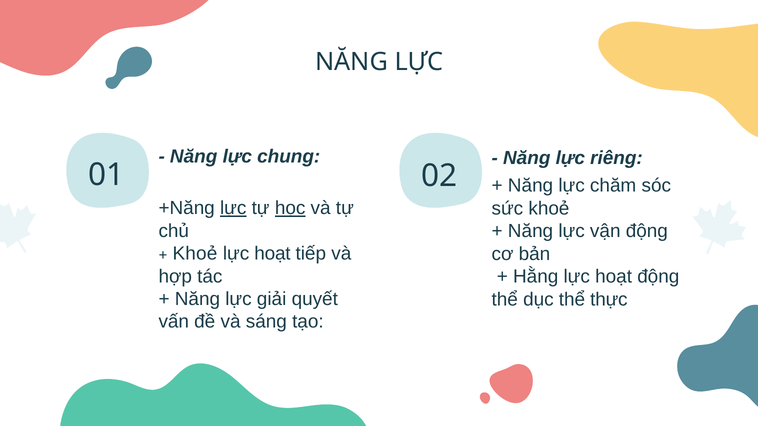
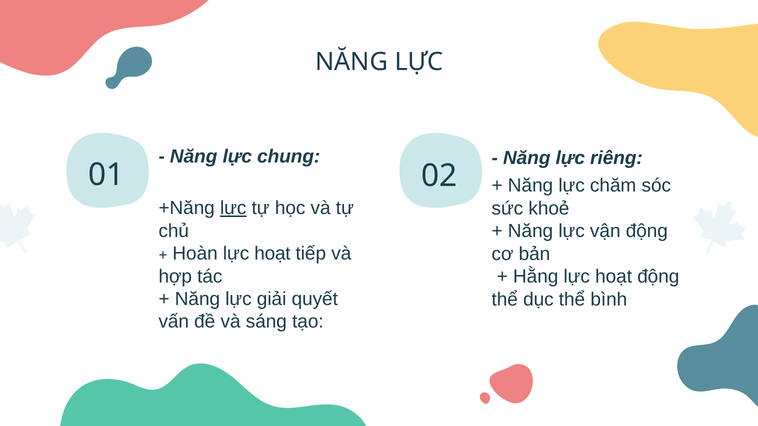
học underline: present -> none (290, 208)
Khoẻ: Khoẻ -> Hoàn (195, 254)
thực: thực -> bình (609, 300)
